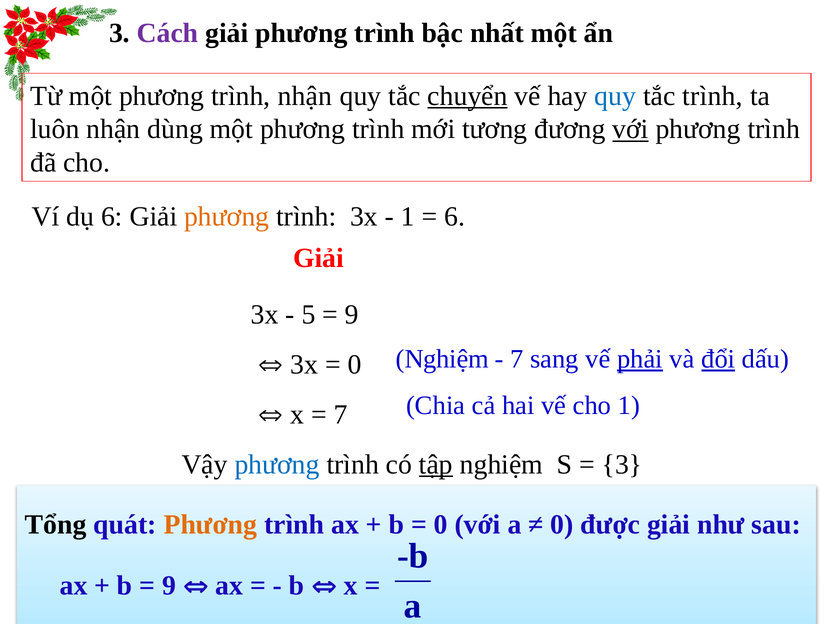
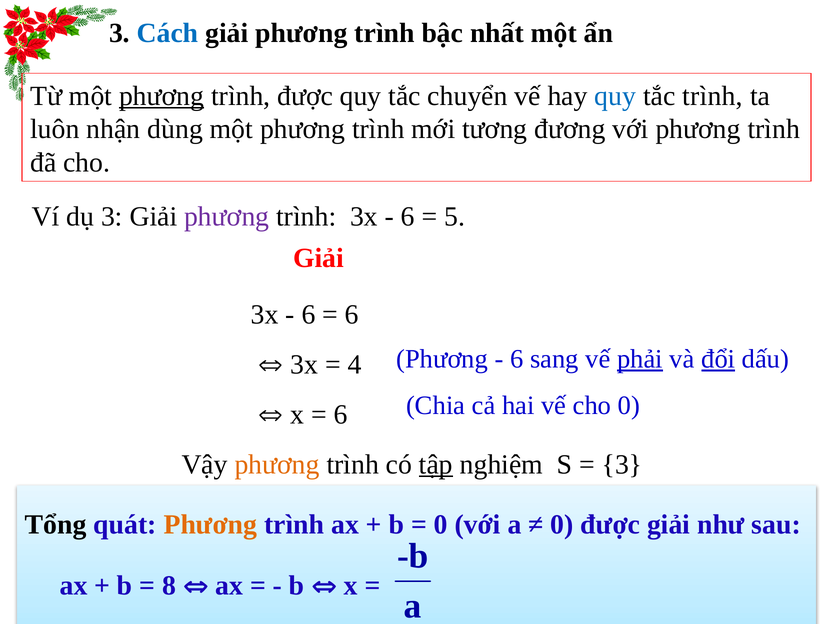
Cách colour: purple -> blue (168, 33)
phương underline: none -> present (162, 96)
trình nhận: nhận -> được (305, 96)
chuyển underline: present -> none (467, 96)
với underline: present -> none (630, 129)
dụ 6: 6 -> 3 (112, 216)
phương colour: orange -> purple (227, 216)
1: 1 -> 6 (408, 216)
6: 6 -> 5 (455, 216)
5: 5 -> 6 (309, 315)
9: 9 -> 6 (352, 315)
Nghiệm: Nghiệm -> Phương (442, 359)
7: 7 -> 6 (517, 359)
0: 0 -> 4 (354, 365)
cho 1: 1 -> 0 (629, 405)
7: 7 -> 6 (341, 414)
phương colour: blue -> orange (277, 464)
9: 9 -> 8 (169, 586)
